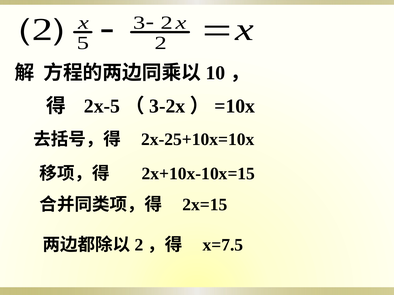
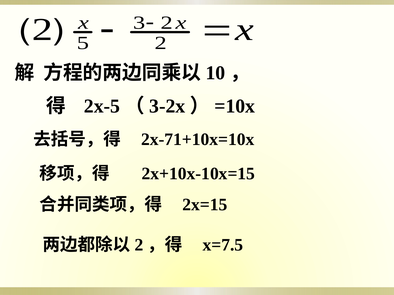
2x-25+10x=10x: 2x-25+10x=10x -> 2x-71+10x=10x (198, 140)
